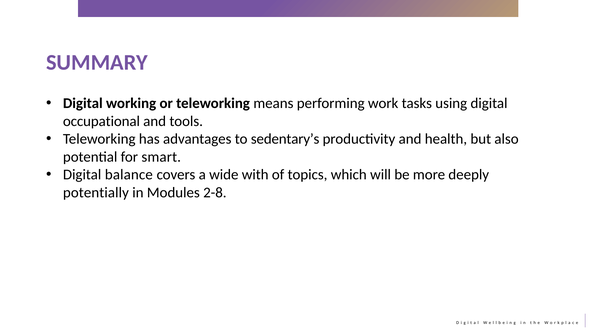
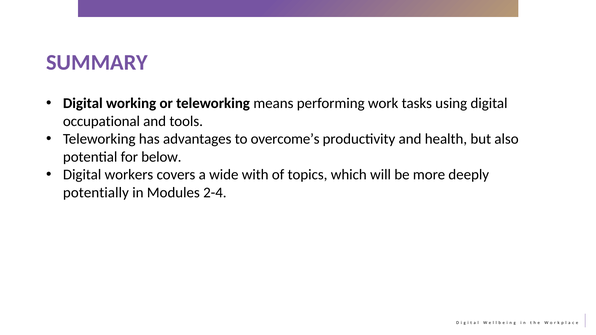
sedentary’s: sedentary’s -> overcome’s (285, 139)
smart: smart -> below (161, 157)
balance: balance -> workers (129, 175)
2-8: 2-8 -> 2-4 (215, 193)
